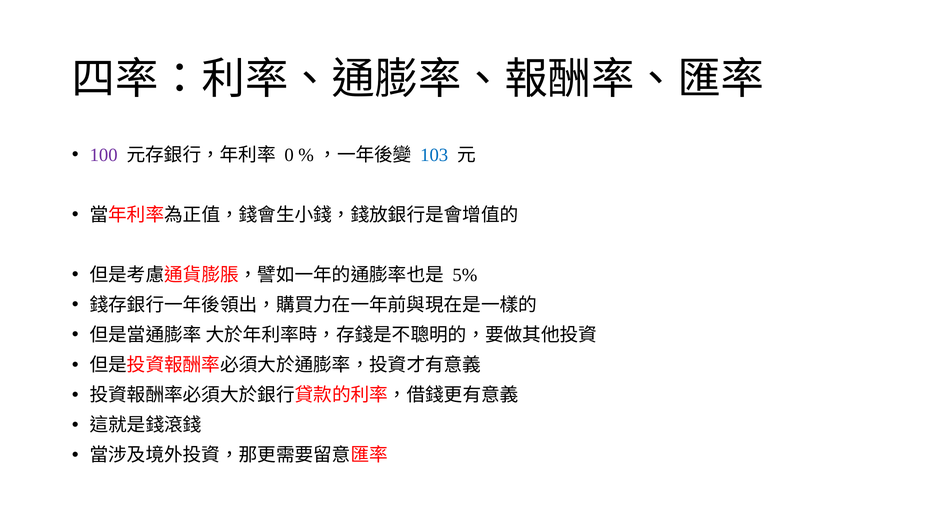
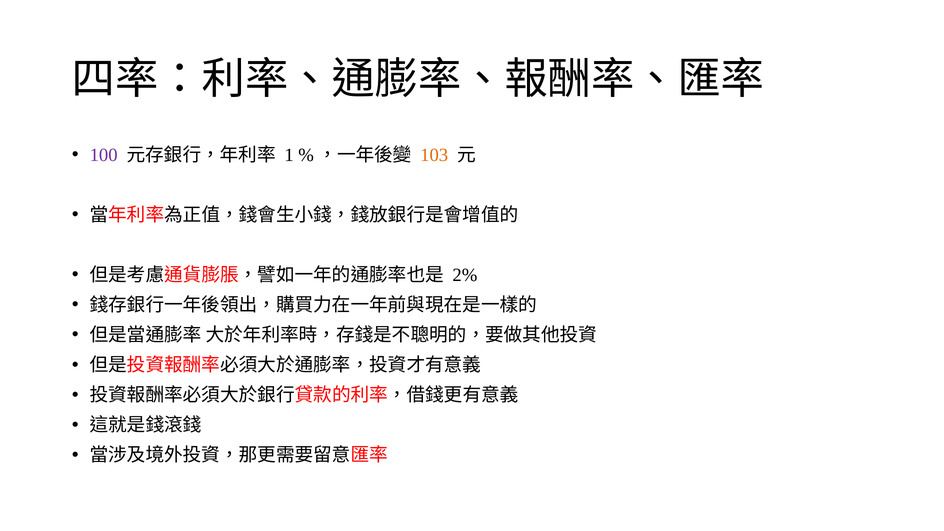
0: 0 -> 1 (289, 155)
103 colour: blue -> orange (434, 155)
5%: 5% -> 2% (465, 275)
